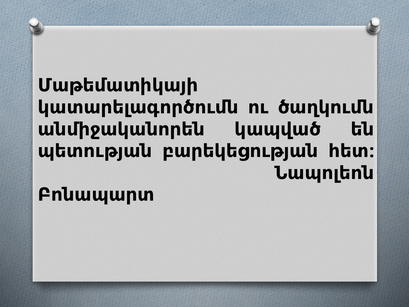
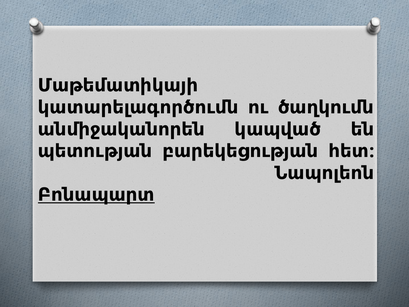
Բոնապարտ underline: none -> present (96, 195)
